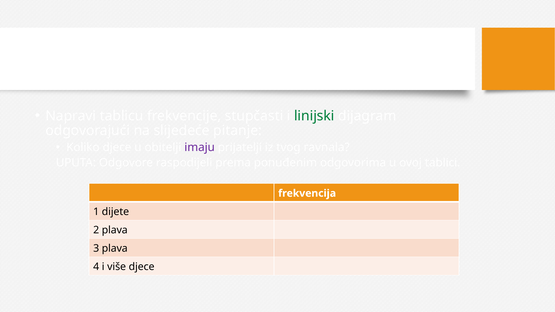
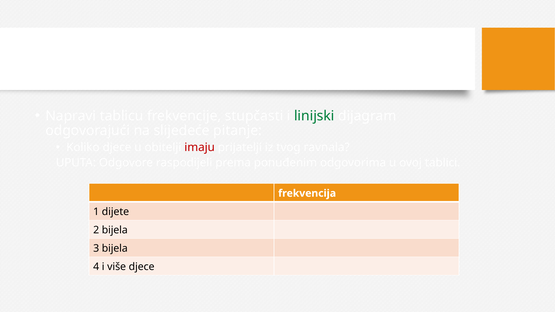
imaju colour: purple -> red (200, 147)
2 plava: plava -> bijela (115, 230)
3 plava: plava -> bijela (115, 248)
